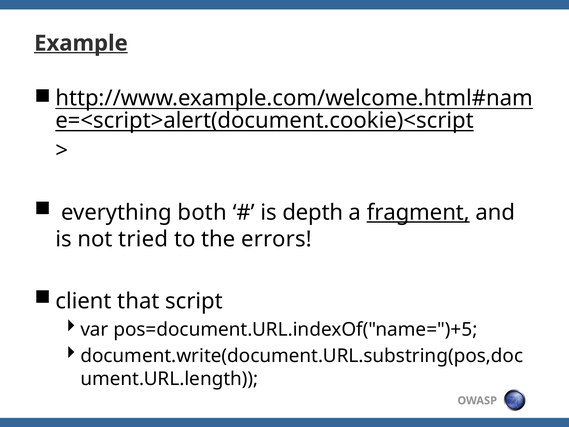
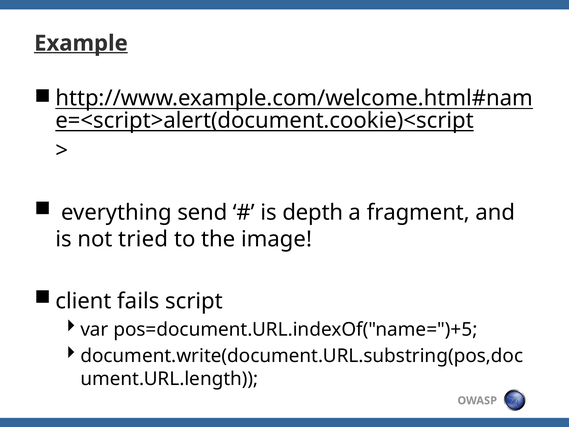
both: both -> send (202, 212)
fragment underline: present -> none (418, 212)
errors: errors -> image (277, 239)
that: that -> fails (138, 301)
